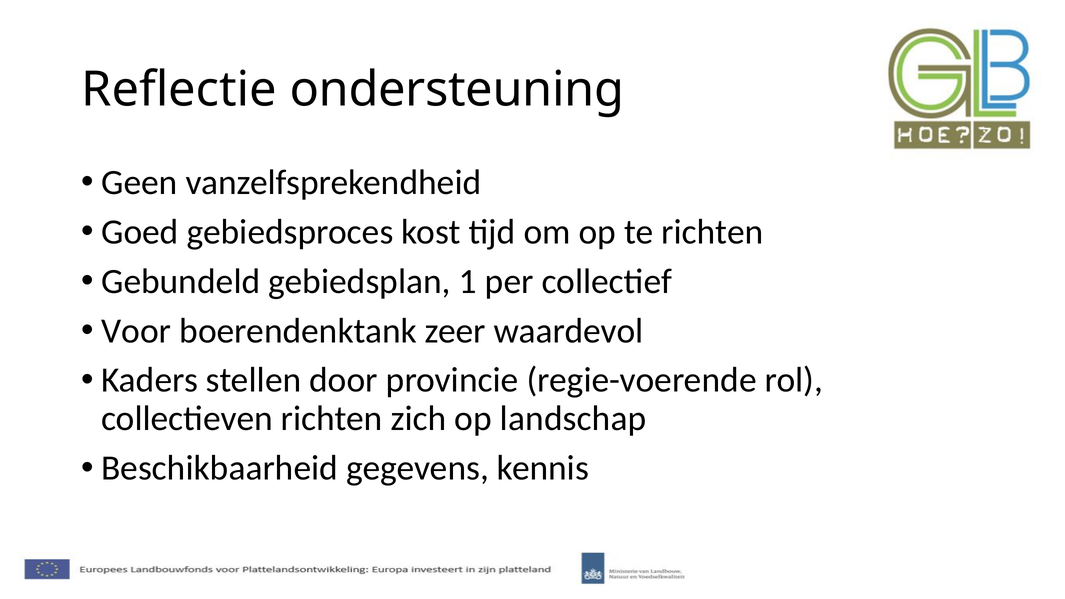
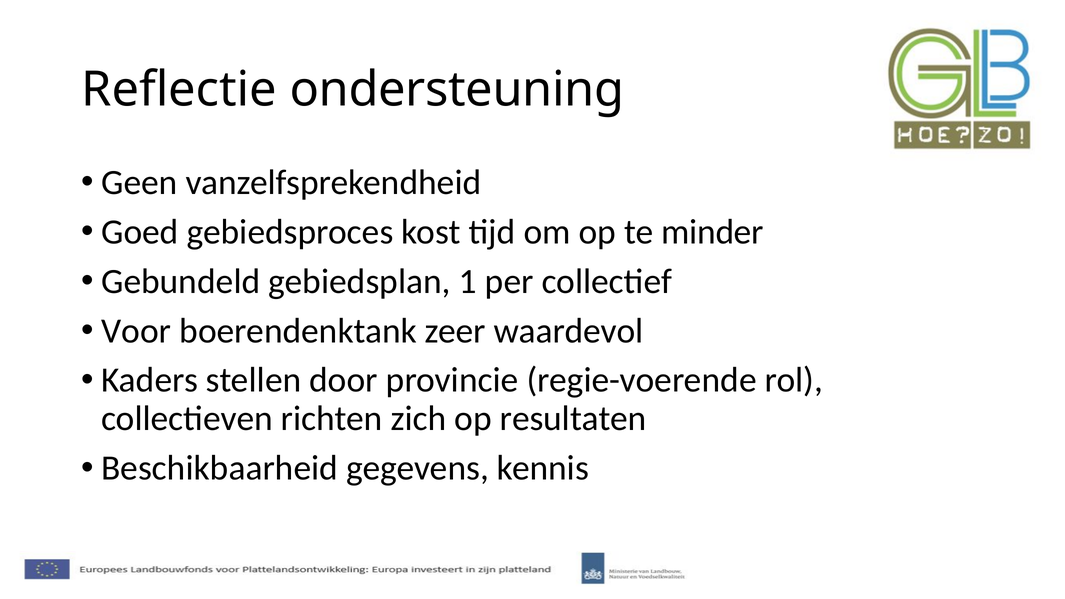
te richten: richten -> minder (712, 232)
landschap: landschap -> resultaten (573, 419)
